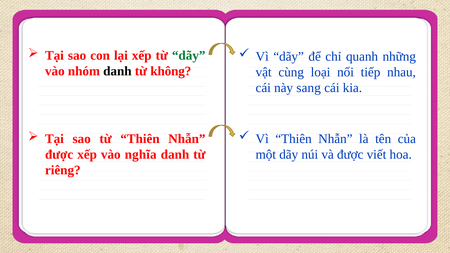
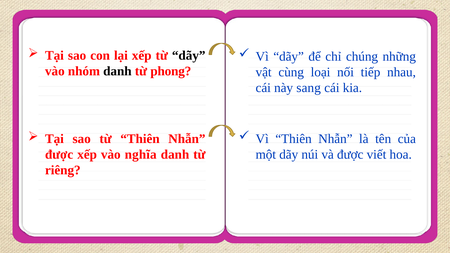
dãy colour: green -> black (189, 55)
quanh: quanh -> chúng (362, 56)
không: không -> phong (171, 71)
